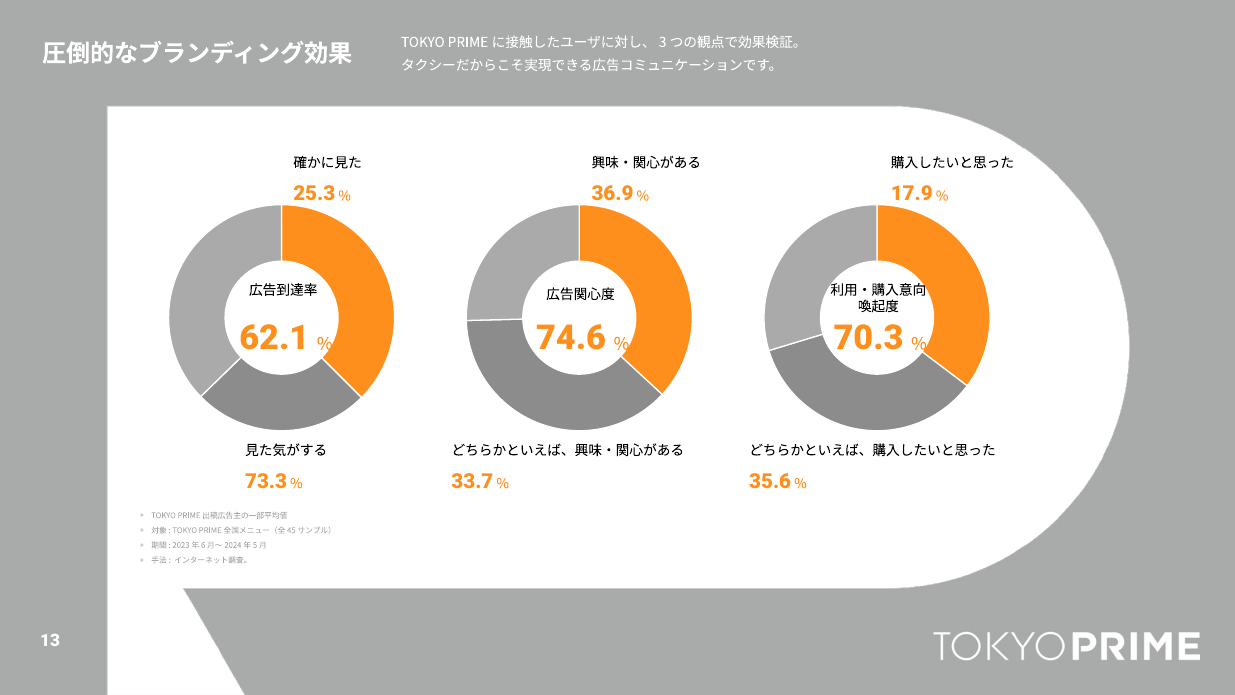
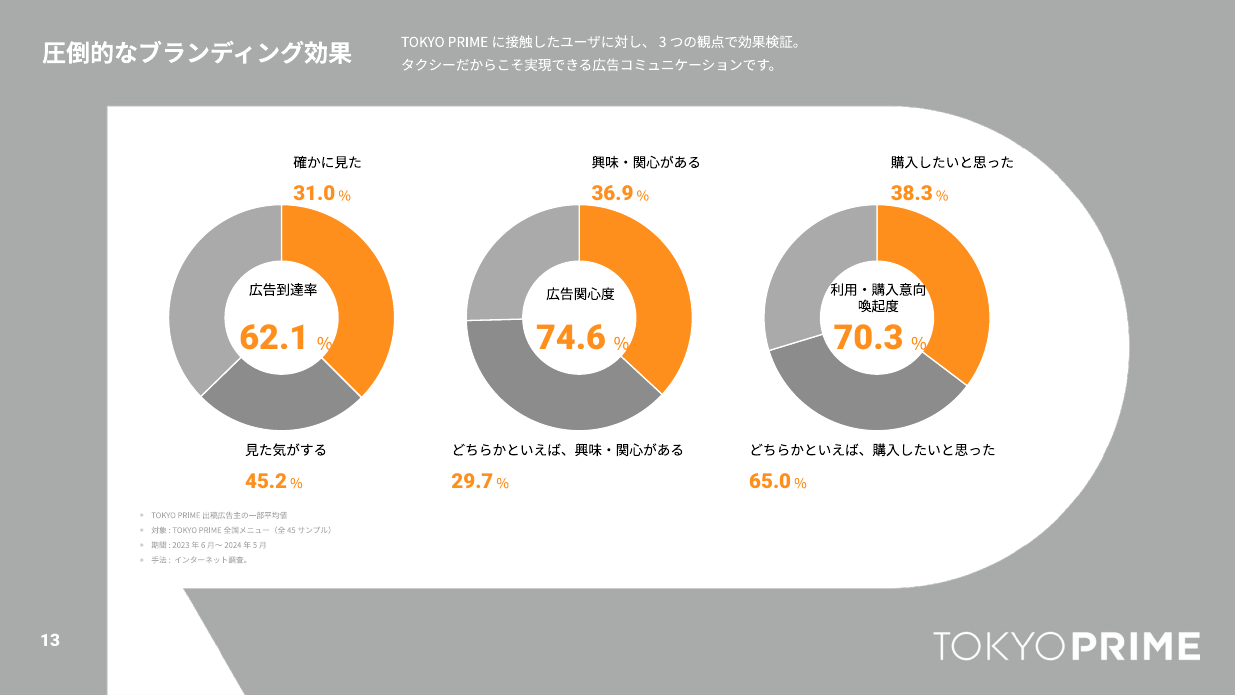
25.3: 25.3 -> 31.0 (314, 194)
17.9: 17.9 -> 38.3 (912, 194)
73.3: 73.3 -> 45.2 (266, 481)
33.7: 33.7 -> 29.7 (472, 481)
35.6: 35.6 -> 65.0 (770, 481)
